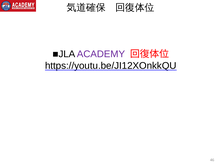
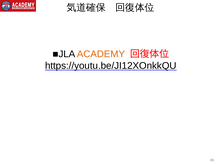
ACADEMY colour: purple -> orange (101, 54)
